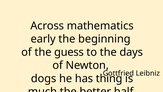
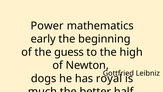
Across: Across -> Power (47, 26)
days: days -> high (131, 52)
thing: thing -> royal (109, 78)
